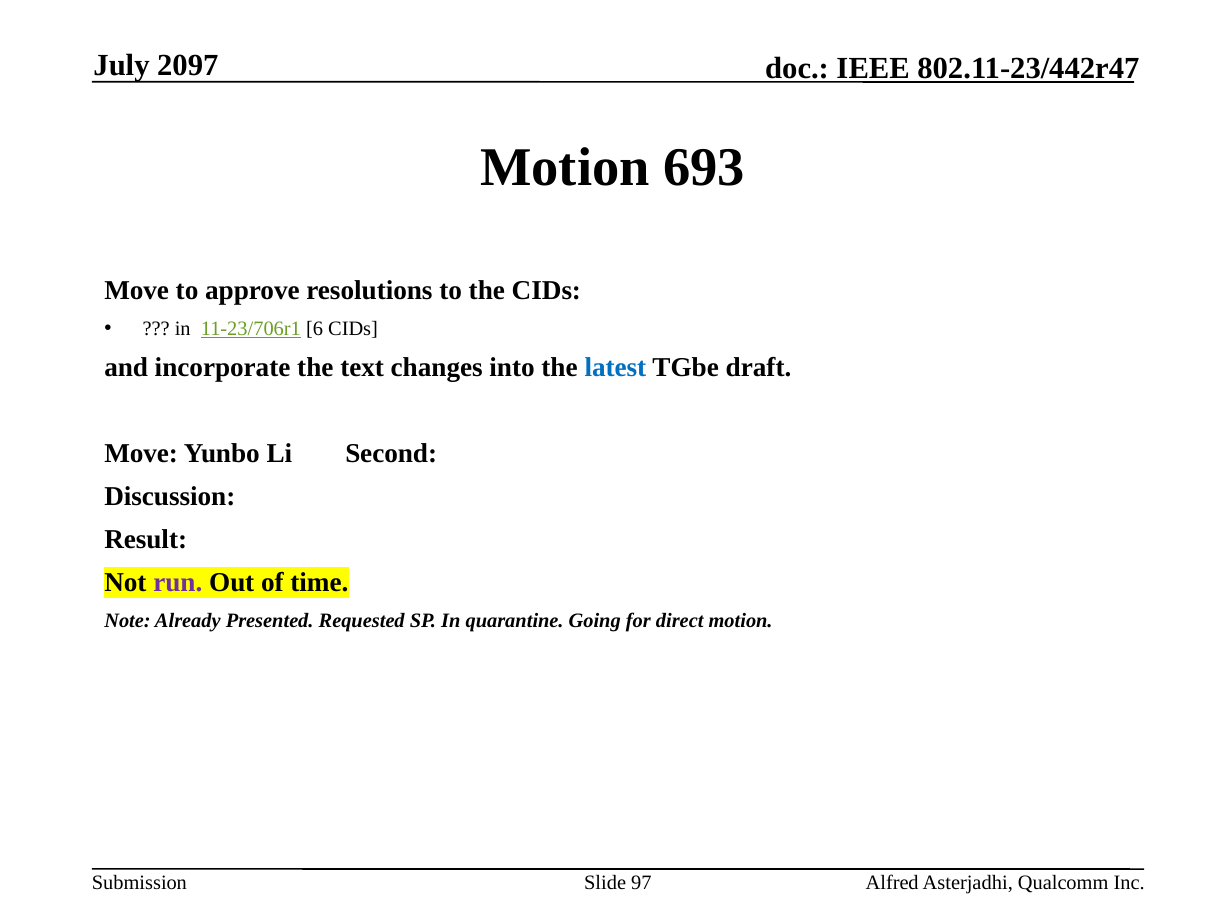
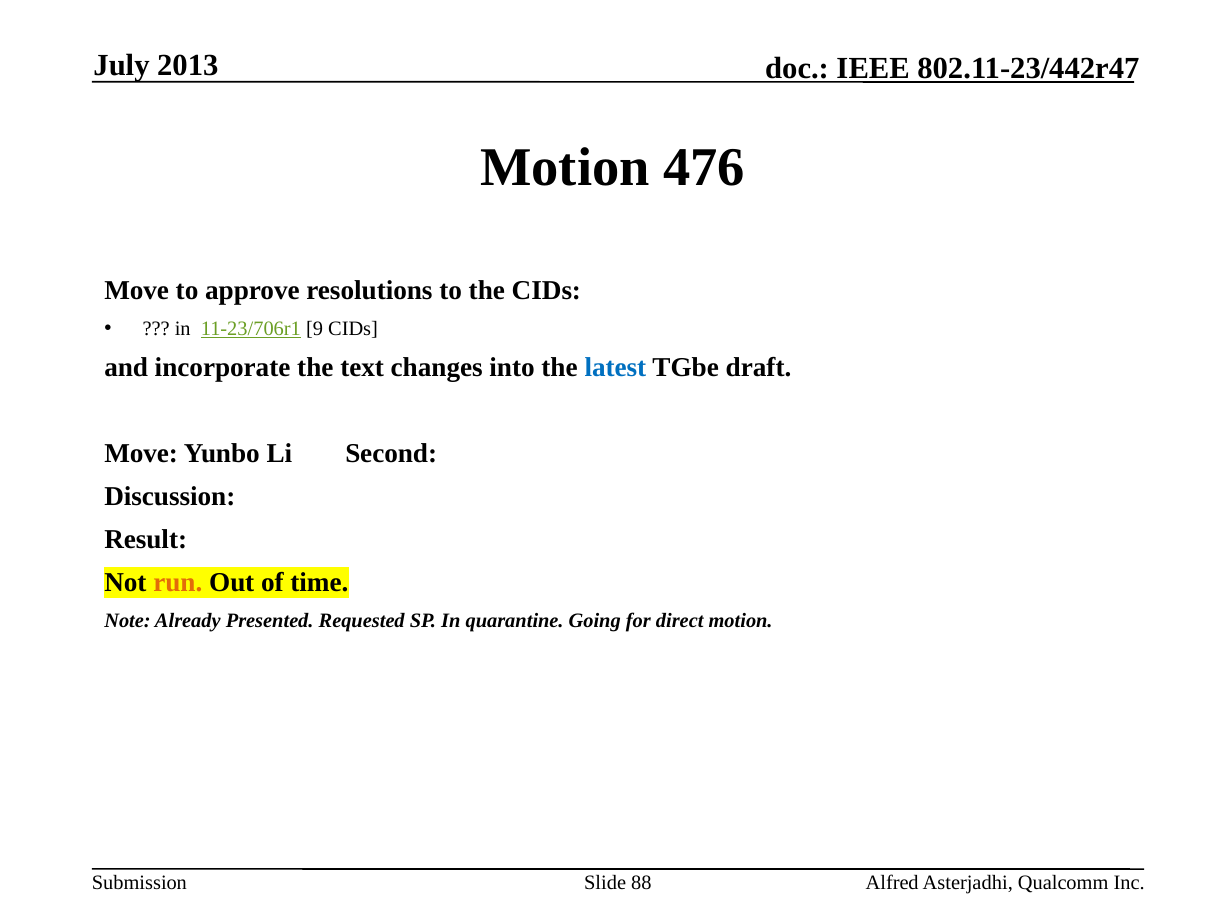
2097: 2097 -> 2013 (188, 65)
693: 693 -> 476 (704, 167)
6: 6 -> 9 (315, 328)
run colour: purple -> orange (178, 582)
97: 97 -> 88 (641, 882)
